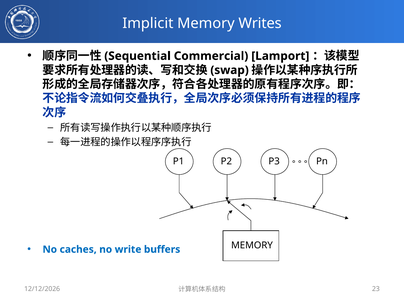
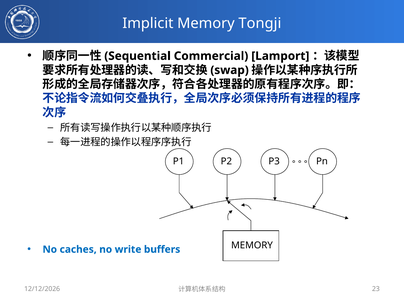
Writes: Writes -> Tongji (260, 23)
